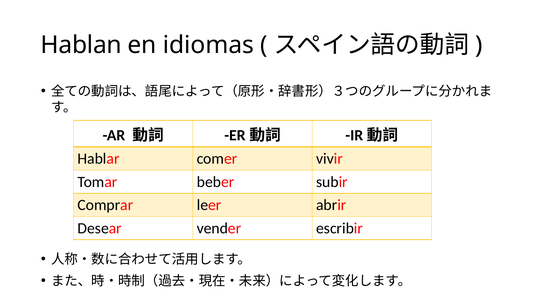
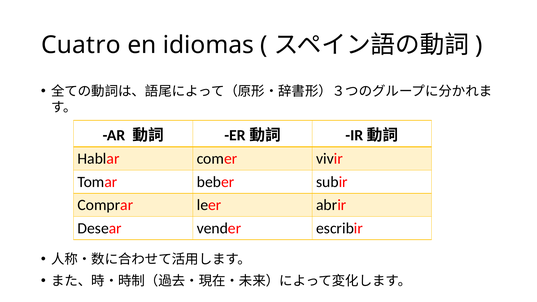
Hablan: Hablan -> Cuatro (81, 45)
